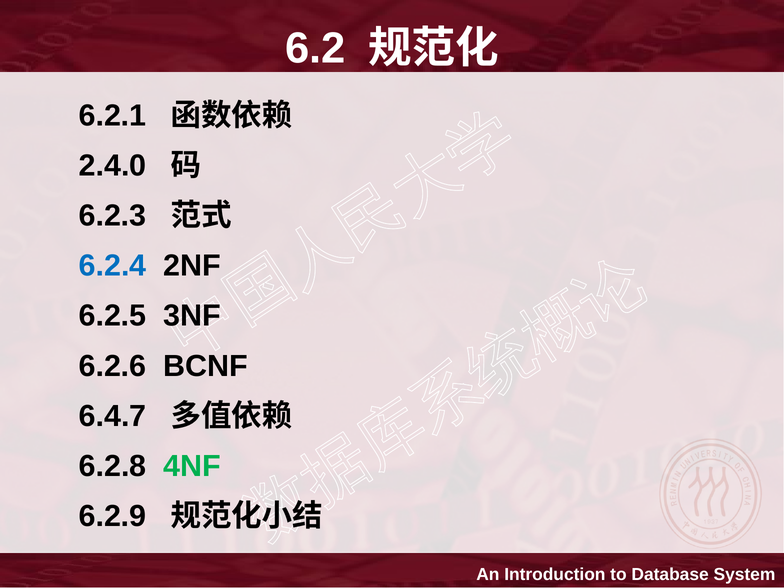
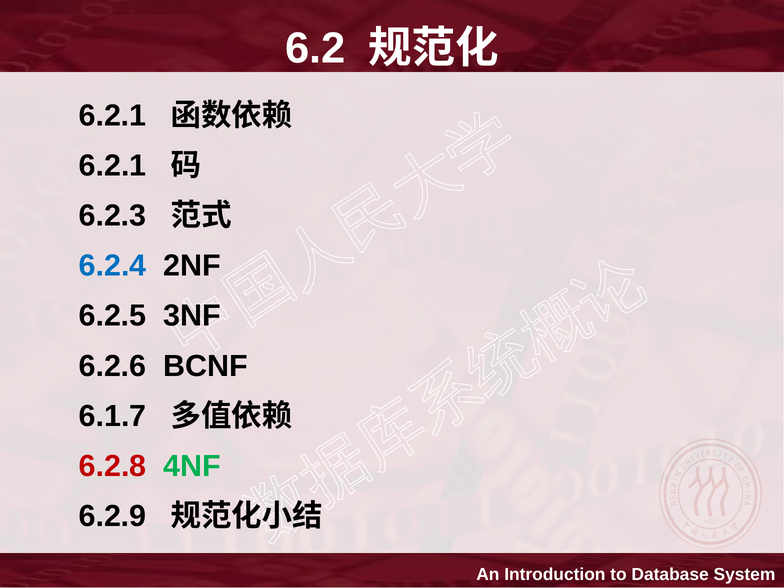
2.4.0: 2.4.0 -> 6.2.1 (113, 166)
6.4.7: 6.4.7 -> 6.1.7 (113, 416)
6.2.8 colour: black -> red (113, 466)
